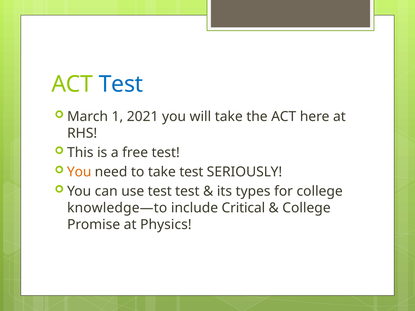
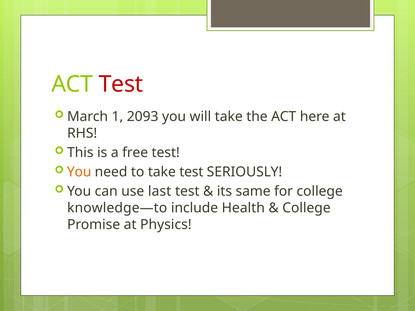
Test colour: blue -> red (121, 84)
2021: 2021 -> 2093 (143, 117)
use test: test -> last (160, 191)
types: types -> same (253, 191)
Critical: Critical -> Health (243, 208)
